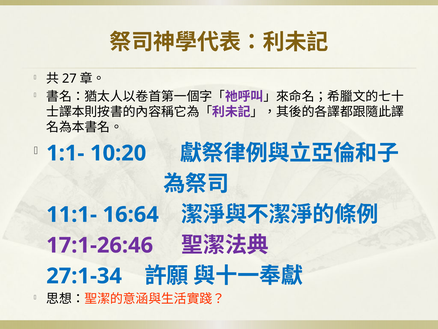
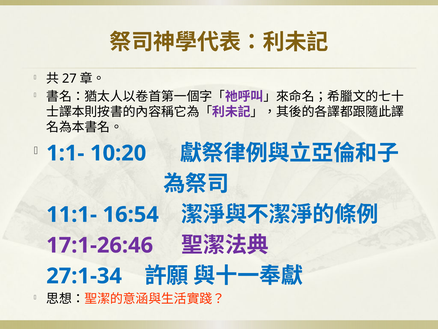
16:64: 16:64 -> 16:54 (131, 214)
